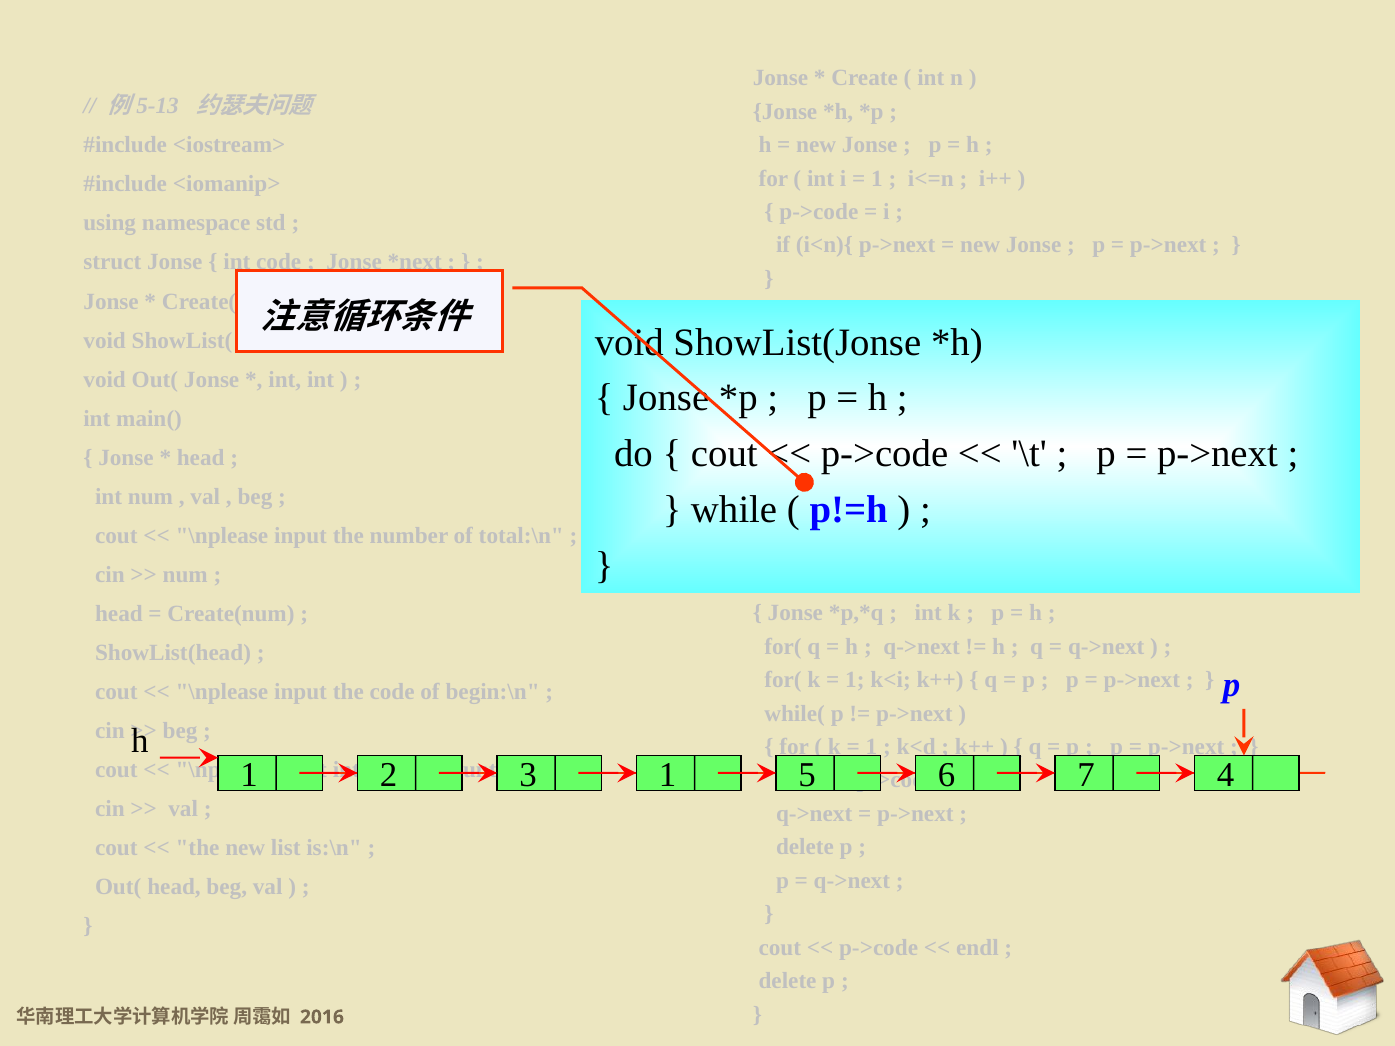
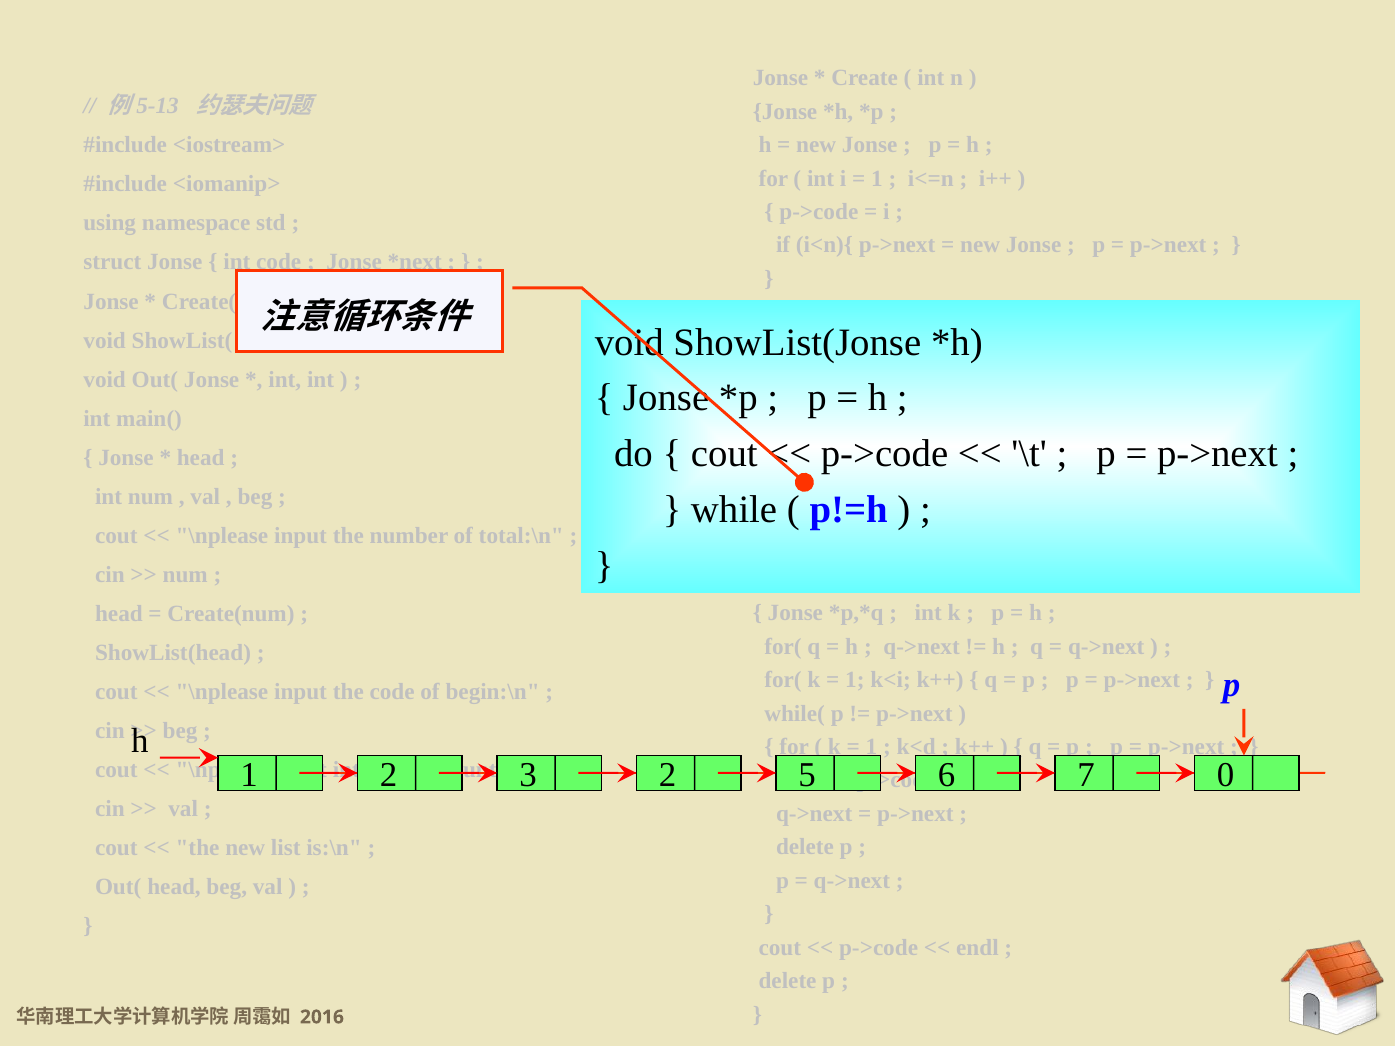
1: 1 -> 2 (668, 775)
4: 4 -> 0 (1226, 775)
